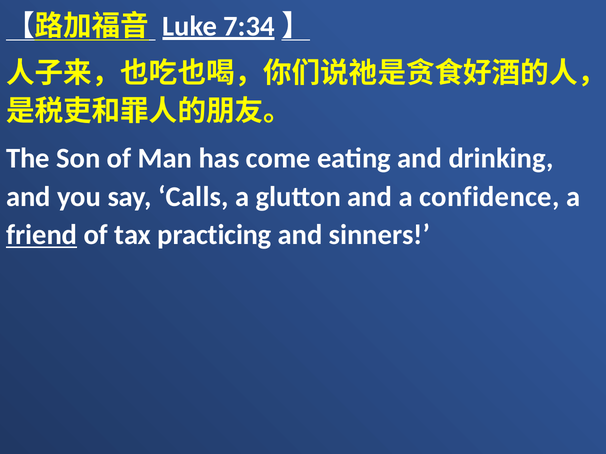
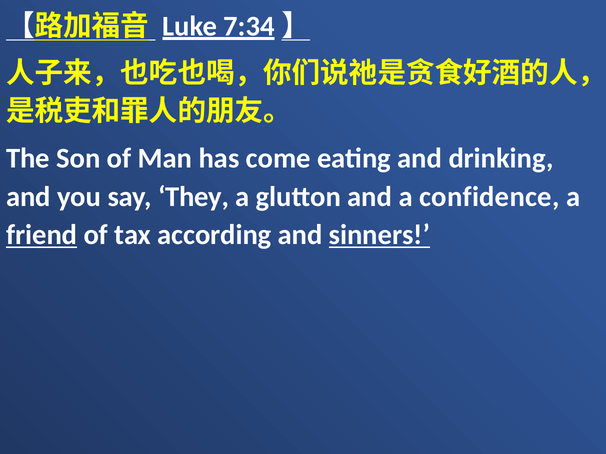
Calls: Calls -> They (194, 197)
practicing: practicing -> according (214, 235)
sinners underline: none -> present (379, 235)
